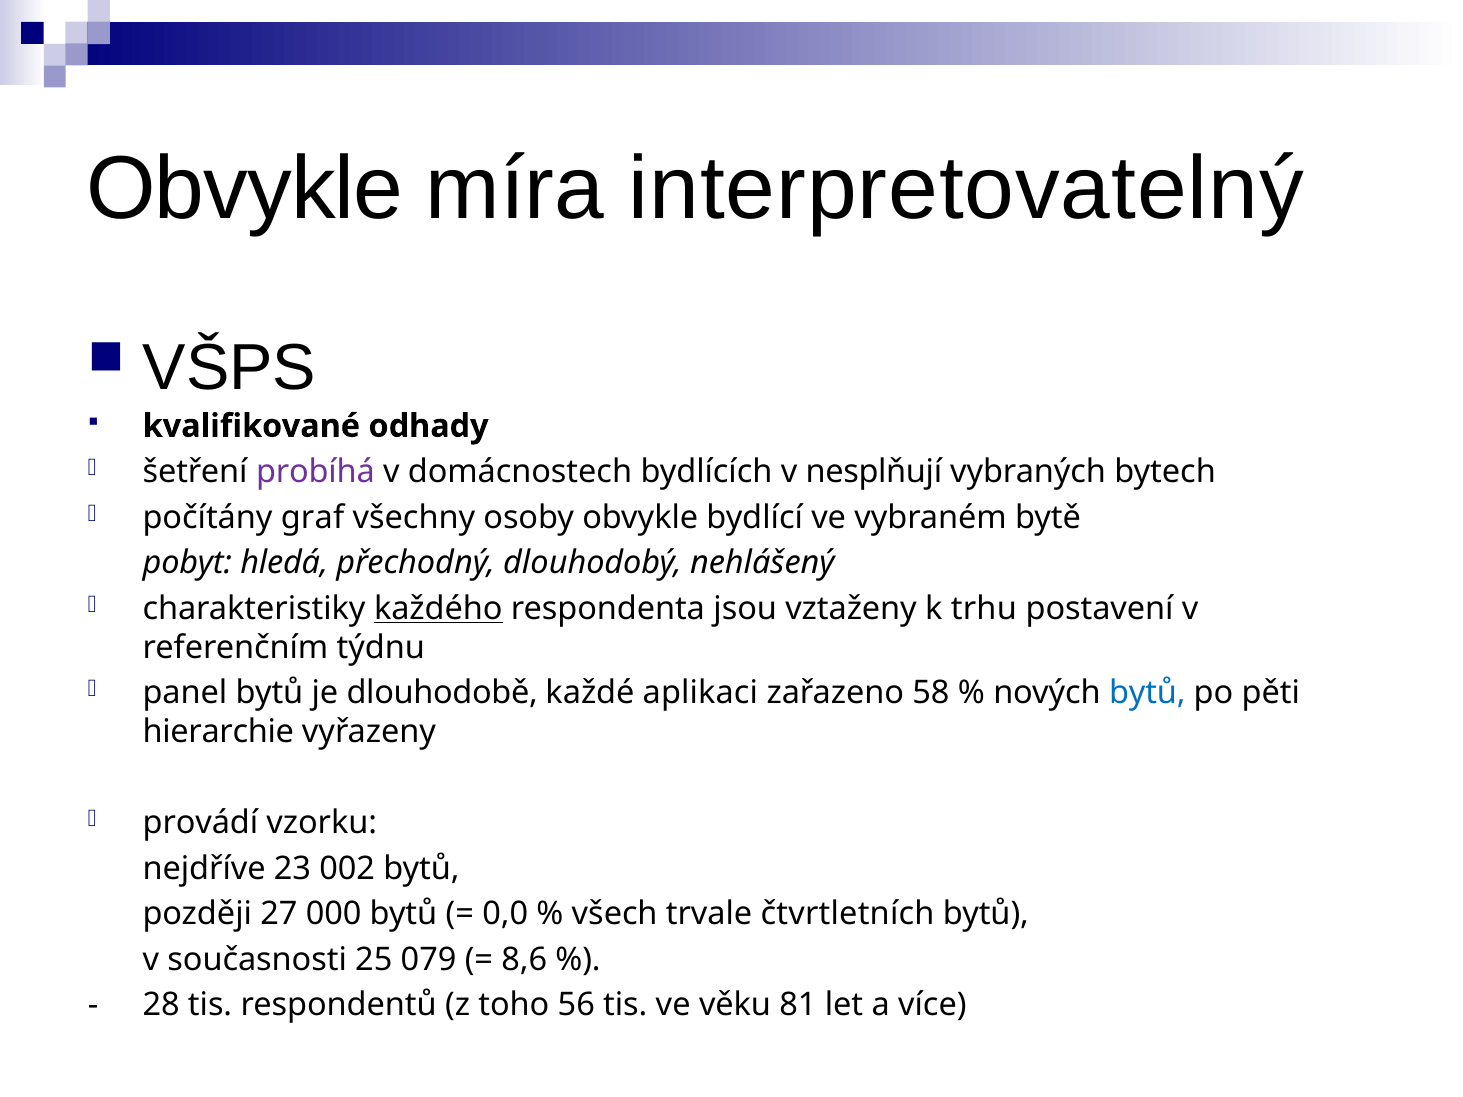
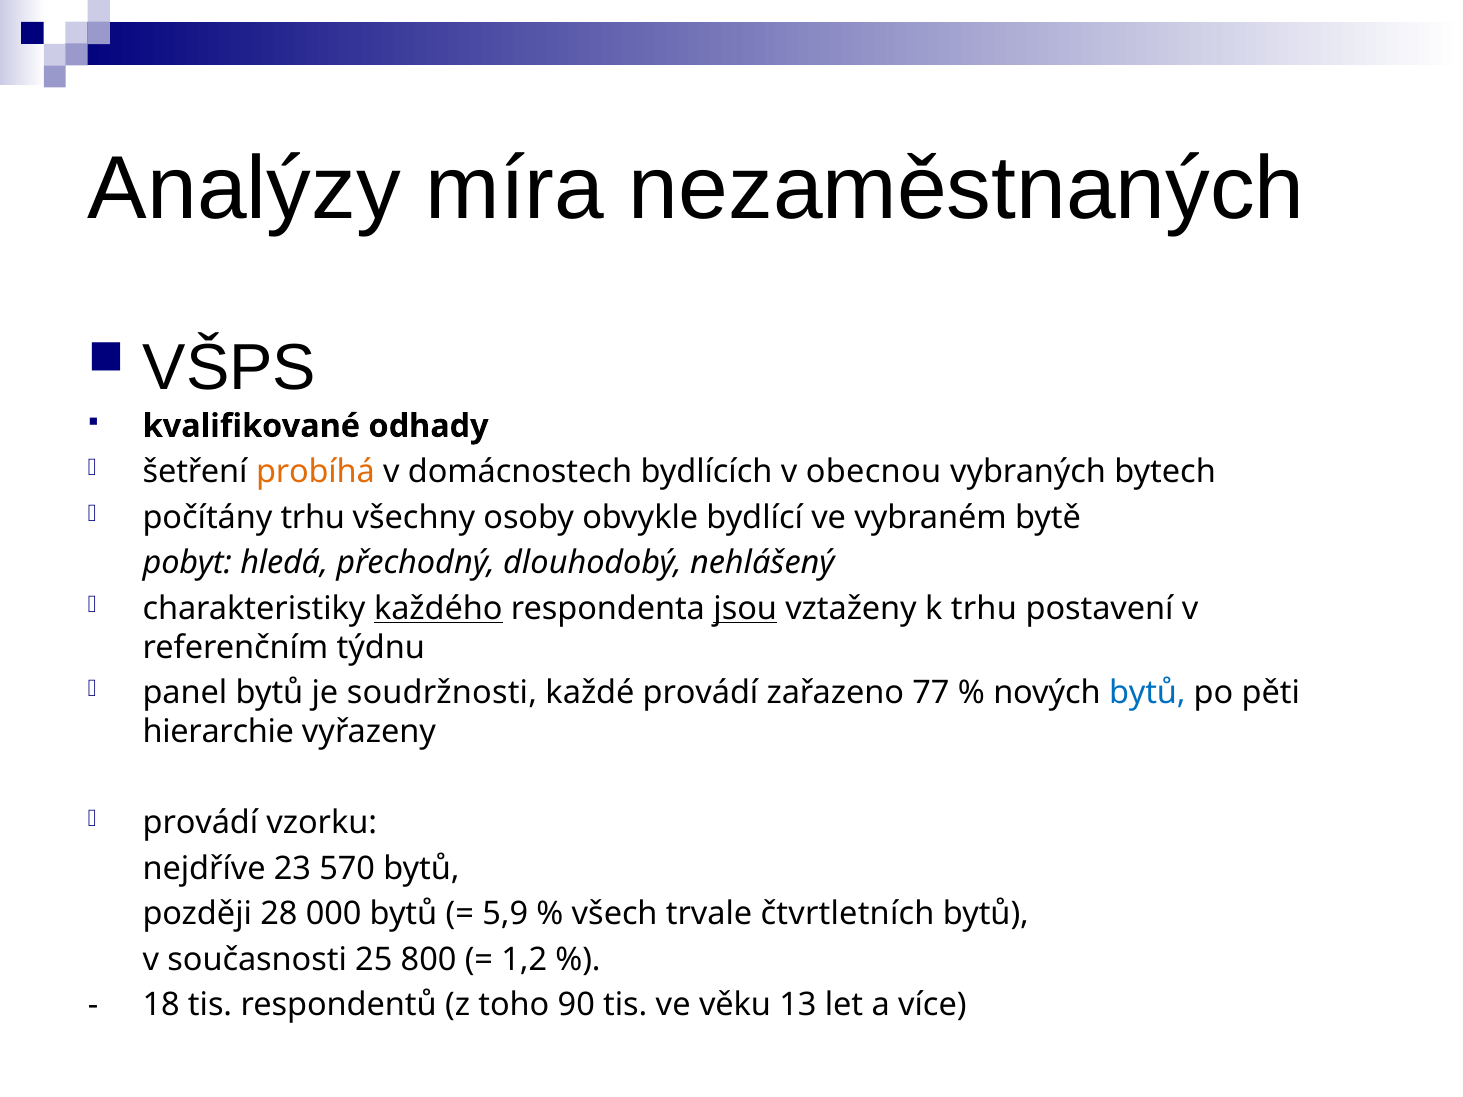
Obvykle: Obvykle -> Analýzy (244, 189)
interpretovatelný: interpretovatelný -> nezaměstnaných (967, 189)
probíhá colour: purple -> orange (315, 472)
nesplňují: nesplňují -> obecnou (874, 472)
počítány graf: graf -> trhu (313, 518)
jsou underline: none -> present (745, 609)
dlouhodobě: dlouhodobě -> soudržnosti (442, 693)
každé aplikaci: aplikaci -> provádí (700, 693)
58: 58 -> 77 (931, 693)
002: 002 -> 570 (347, 869)
27: 27 -> 28 (279, 914)
0,0: 0,0 -> 5,9 (505, 914)
079: 079 -> 800 (429, 960)
8,6: 8,6 -> 1,2 (524, 960)
28: 28 -> 18 (161, 1005)
56: 56 -> 90 (576, 1005)
81: 81 -> 13 (798, 1005)
